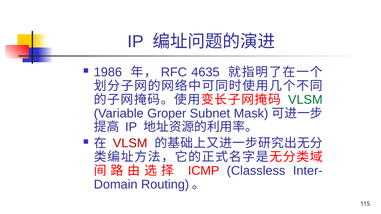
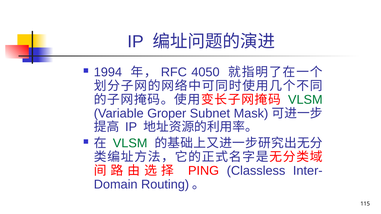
1986: 1986 -> 1994 (108, 72)
4635: 4635 -> 4050 (205, 72)
VLSM colour: red -> green (130, 143)
ICMP: ICMP -> PING (204, 171)
